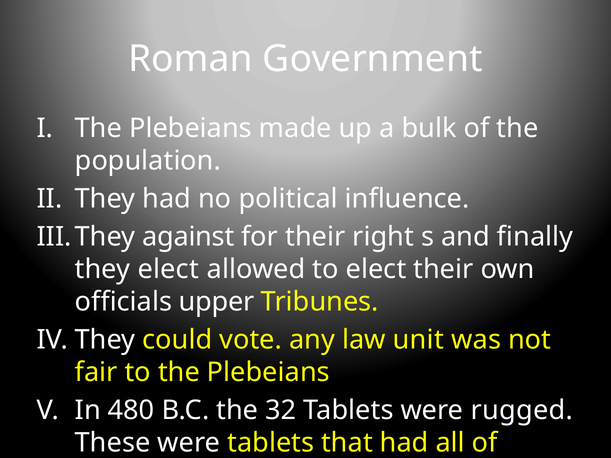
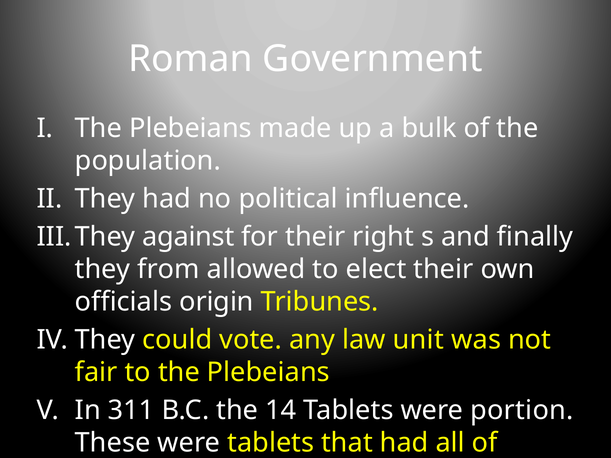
they elect: elect -> from (168, 269)
upper: upper -> origin (216, 302)
480: 480 -> 311 (131, 411)
32: 32 -> 14 (281, 411)
rugged: rugged -> portion (522, 411)
